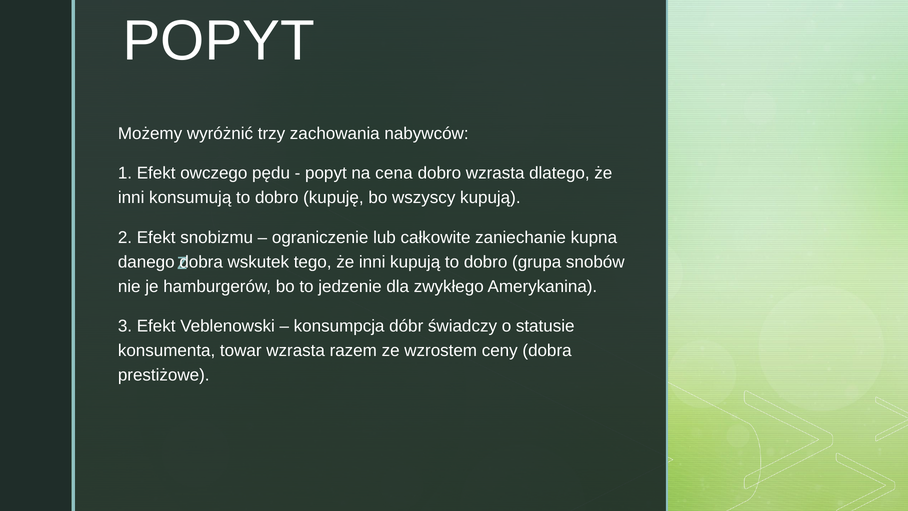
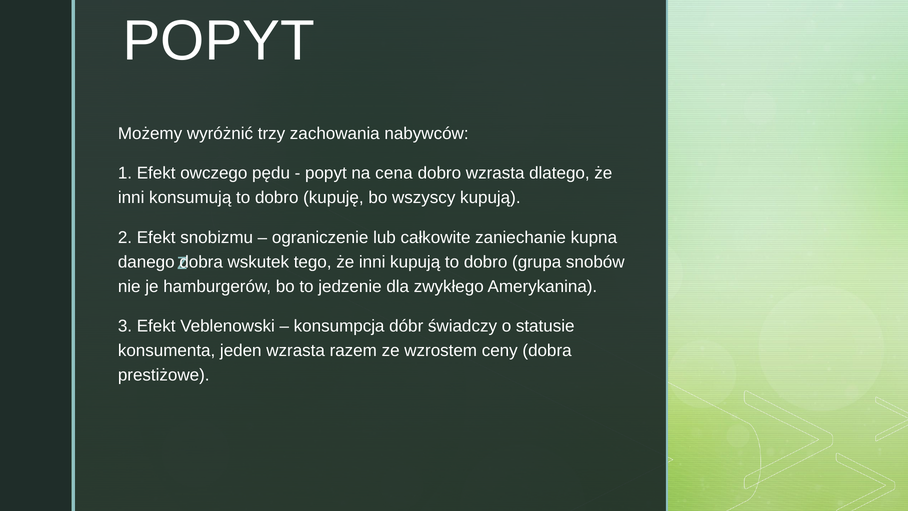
towar: towar -> jeden (241, 350)
